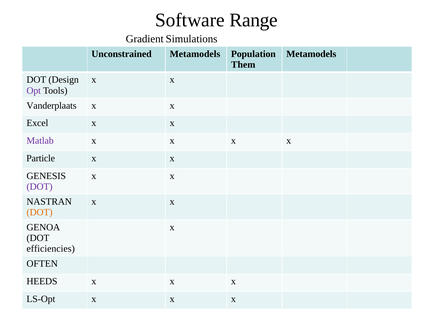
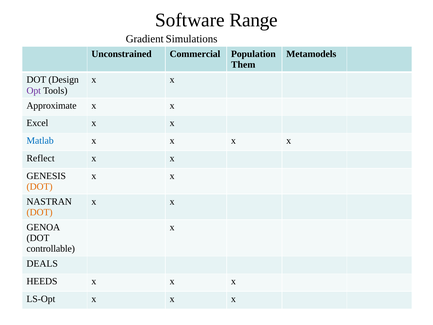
Unconstrained Metamodels: Metamodels -> Commercial (195, 54)
Vanderplaats: Vanderplaats -> Approximate (52, 105)
Matlab colour: purple -> blue (40, 141)
Particle: Particle -> Reflect (41, 158)
DOT colour: purple -> orange (40, 186)
efficiencies: efficiencies -> controllable (51, 249)
OFTEN: OFTEN -> DEALS (42, 264)
